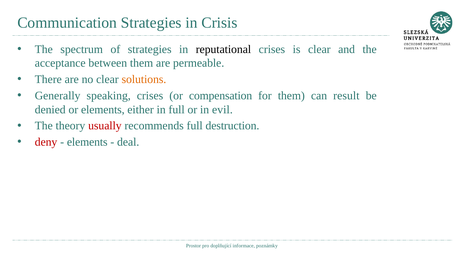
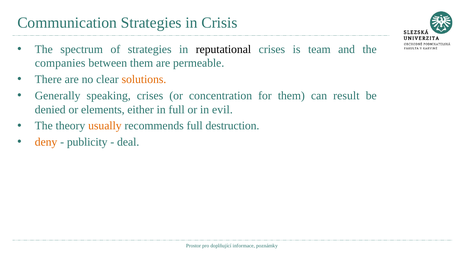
is clear: clear -> team (319, 49)
acceptance: acceptance -> companies (60, 63)
compensation: compensation -> concentration (221, 96)
usually colour: red -> orange (105, 126)
deny colour: red -> orange (46, 142)
elements: elements -> publicity (87, 142)
